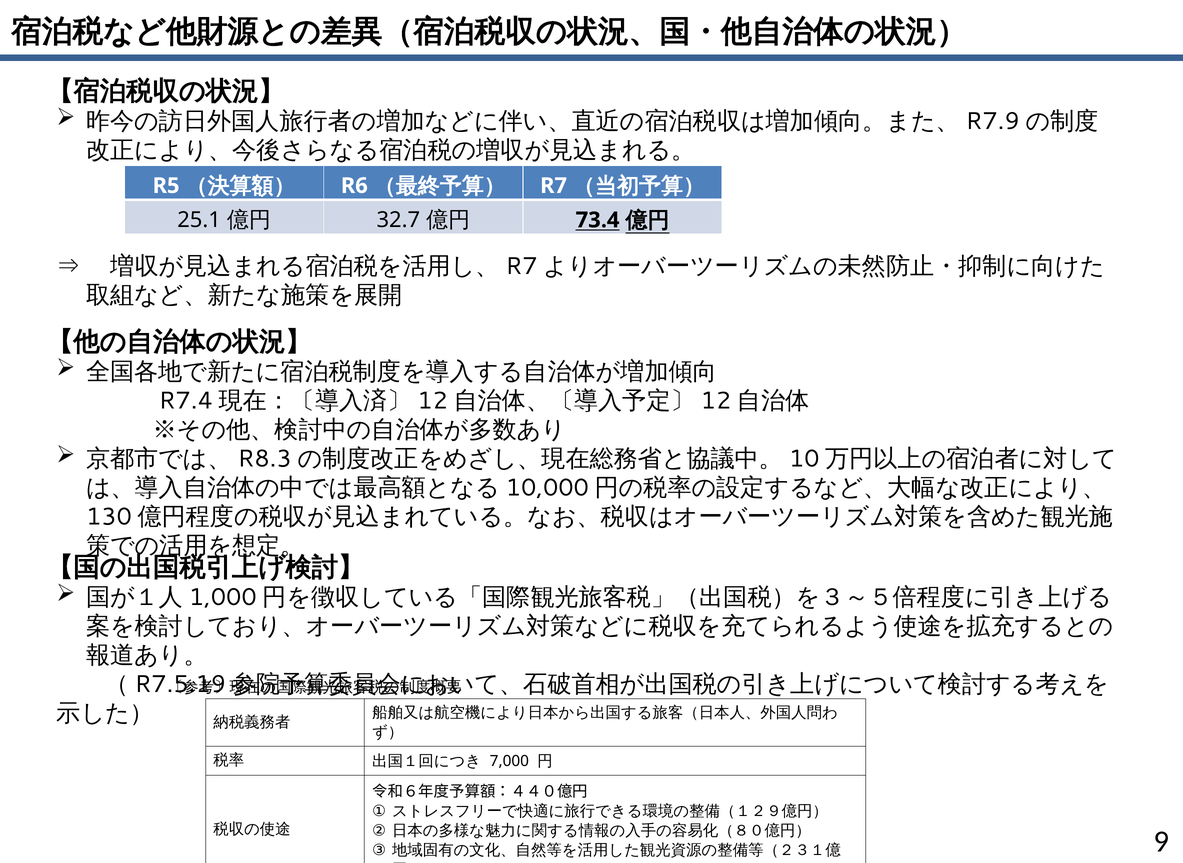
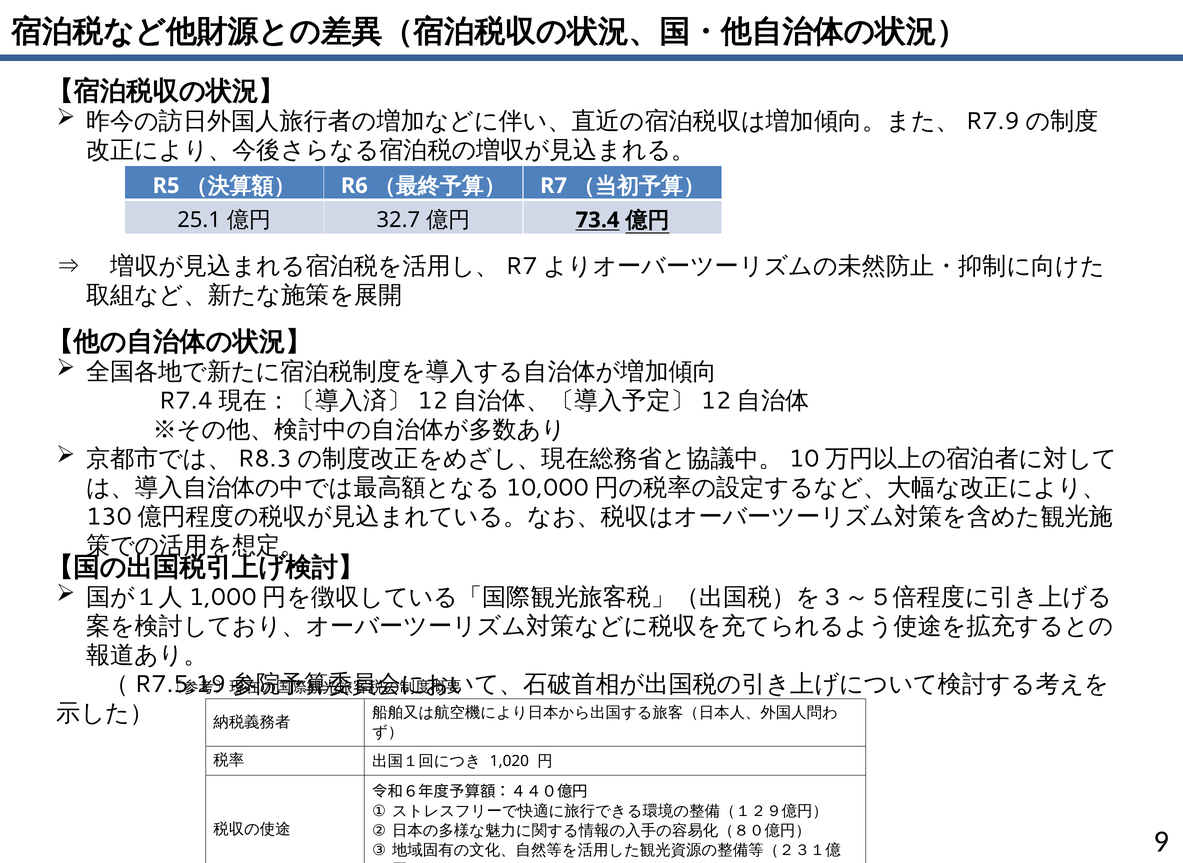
7,000: 7,000 -> 1,020 (509, 761)
